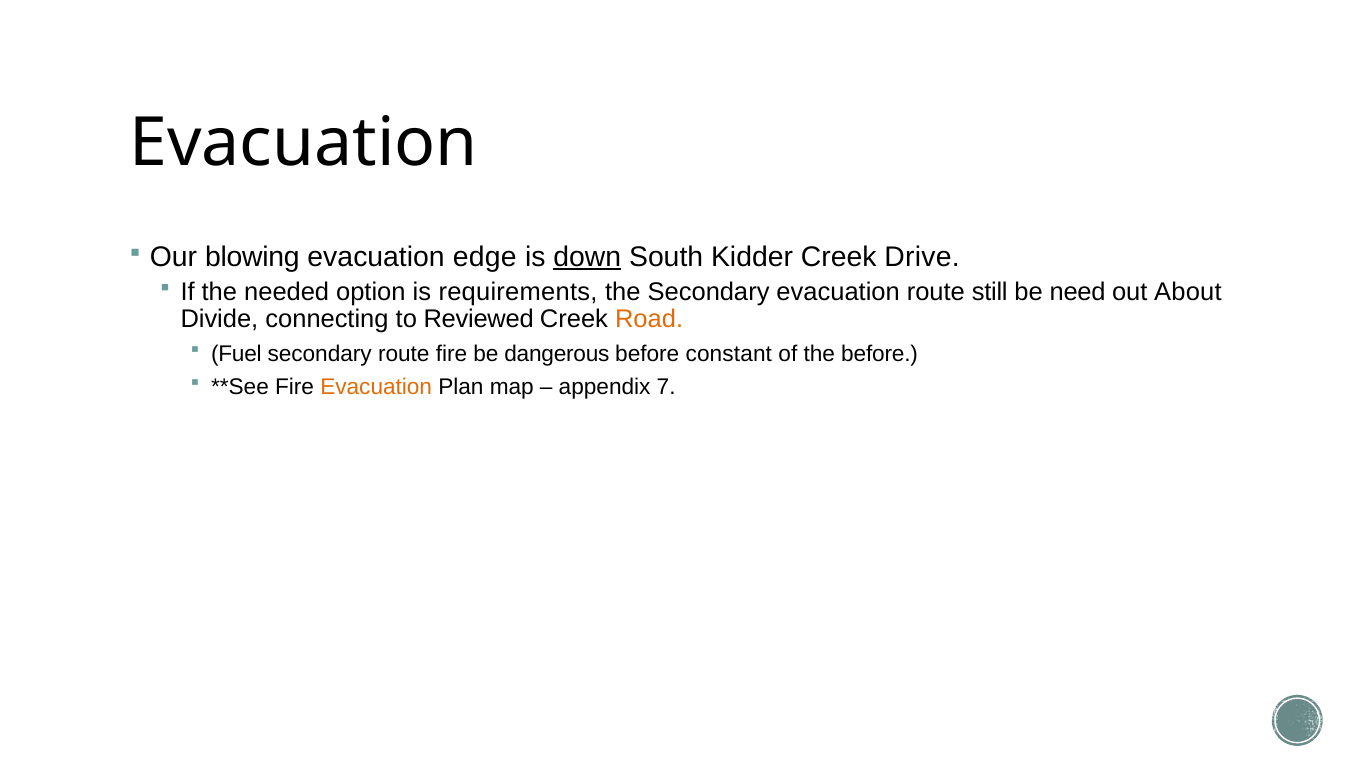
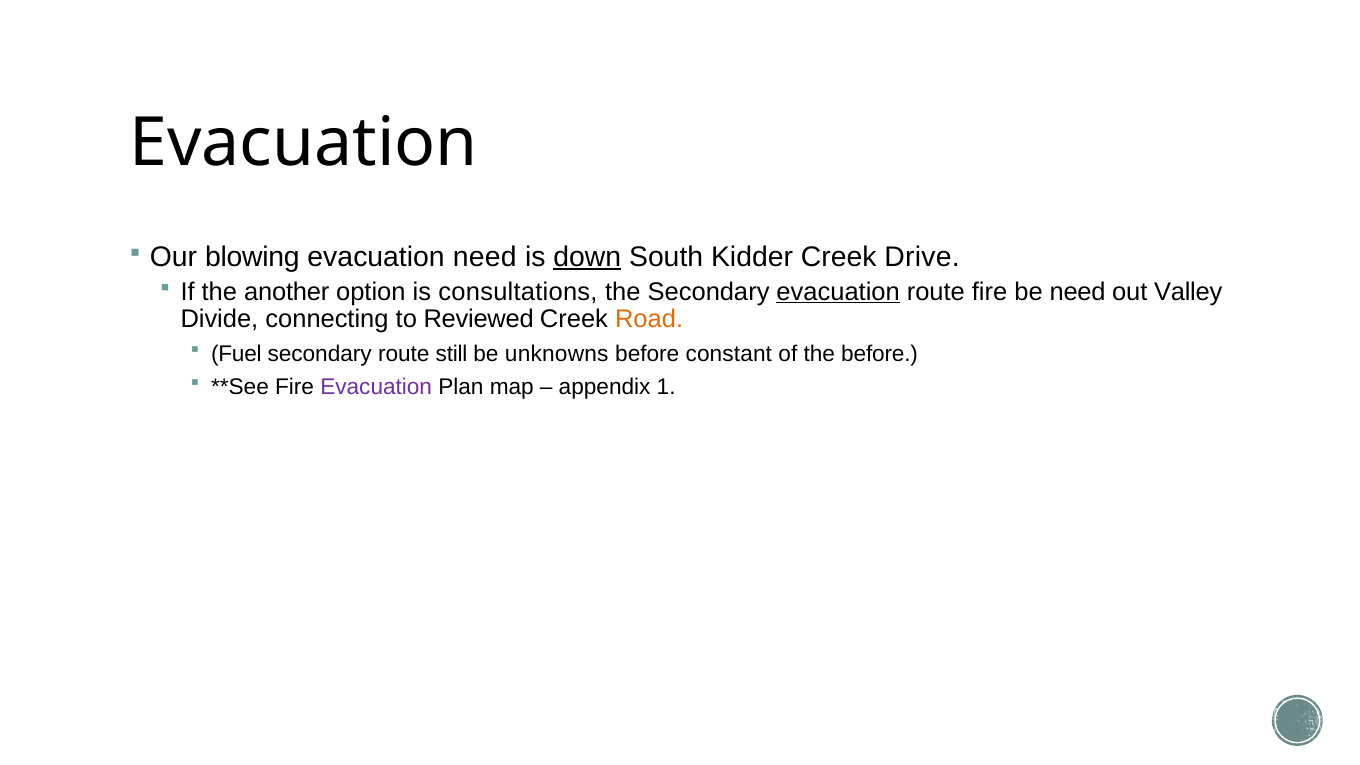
evacuation edge: edge -> need (485, 257)
needed: needed -> another (287, 292)
requirements: requirements -> consultations (518, 292)
evacuation underline: none -> present (838, 292)
route still: still -> fire (990, 292)
About: About -> Valley (1188, 292)
route fire: fire -> still (452, 354)
dangerous: dangerous -> unknowns (557, 354)
Evacuation colour: orange -> purple (376, 387)
7: 7 -> 1 (666, 387)
